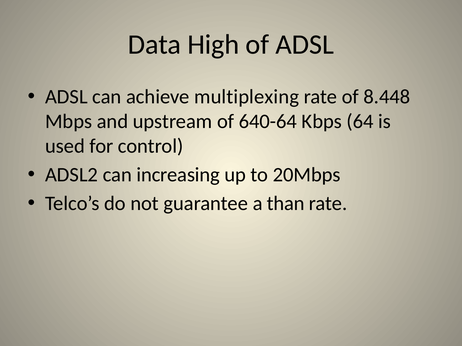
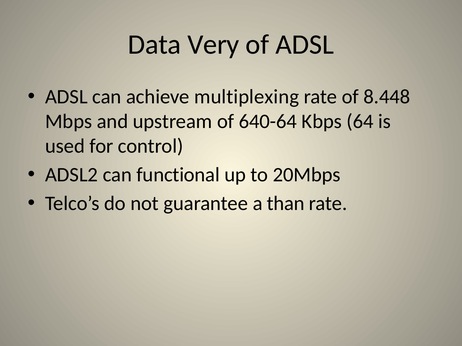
High: High -> Very (213, 45)
increasing: increasing -> functional (178, 175)
